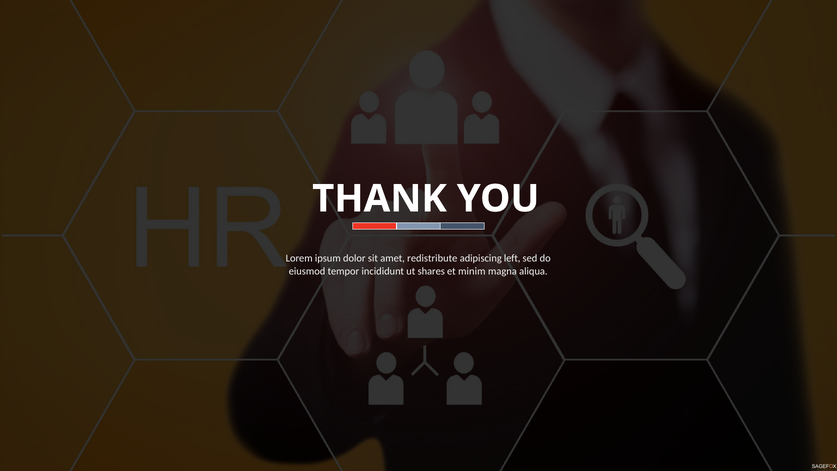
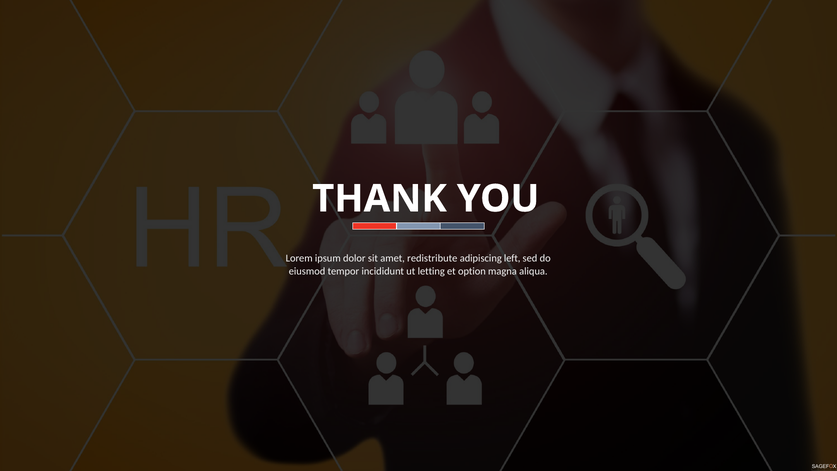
shares: shares -> letting (431, 271)
minim: minim -> option (472, 271)
